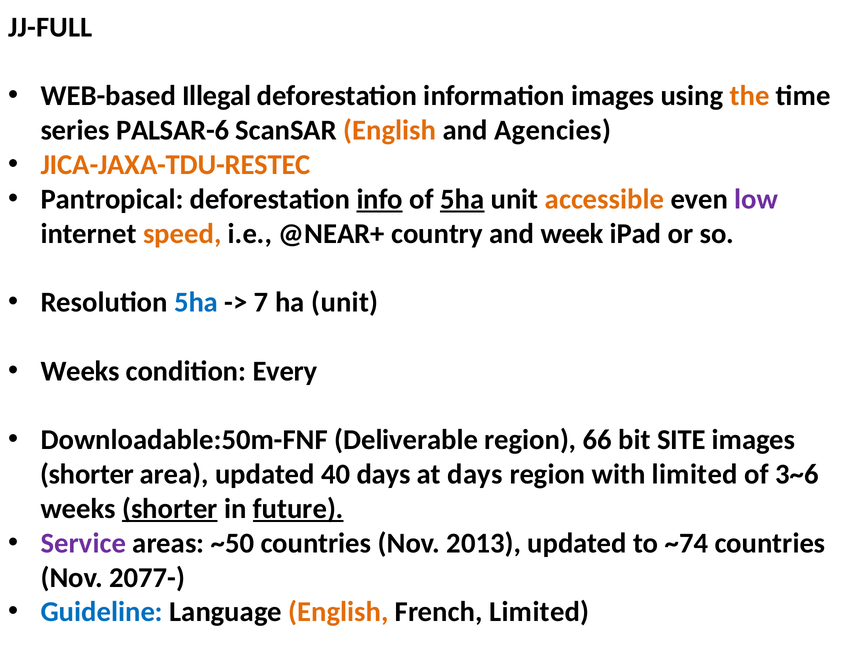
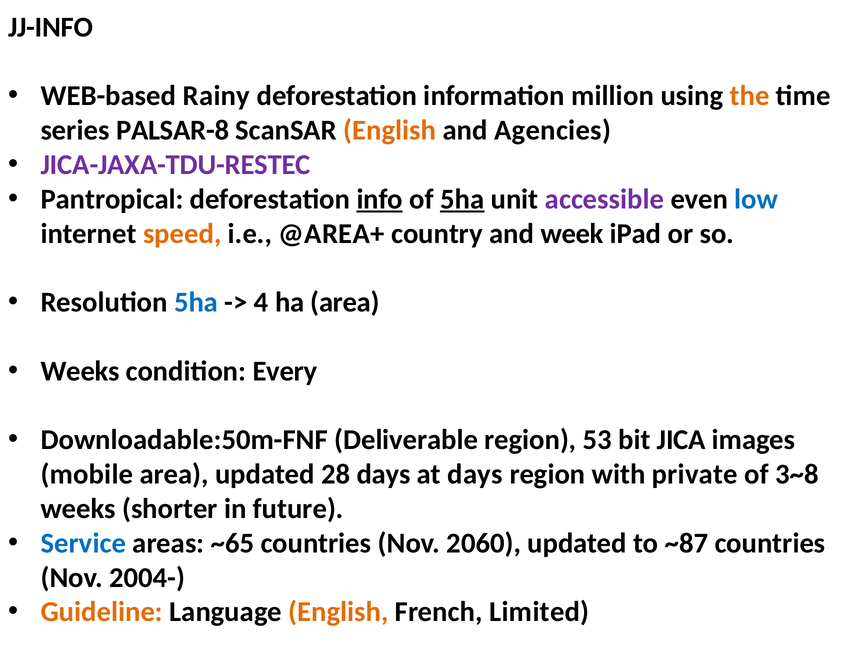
JJ-FULL: JJ-FULL -> JJ-INFO (51, 27)
Illegal: Illegal -> Rainy (216, 96)
information images: images -> million (613, 96)
PALSAR-6: PALSAR-6 -> PALSAR-8 (173, 130)
JICA-JAXA-TDU-RESTEC colour: orange -> purple (176, 165)
accessible colour: orange -> purple (604, 199)
low colour: purple -> blue (756, 199)
@NEAR+: @NEAR+ -> @AREA+ (331, 234)
7: 7 -> 4 (261, 302)
ha unit: unit -> area (345, 302)
66: 66 -> 53 (597, 440)
SITE: SITE -> JICA (681, 440)
shorter: shorter -> mobile (87, 474)
40: 40 -> 28 (336, 474)
with limited: limited -> private (695, 474)
3~6: 3~6 -> 3~8 (797, 474)
shorter underline: present -> none (170, 509)
future underline: present -> none (298, 509)
Service colour: purple -> blue (83, 543)
~50: ~50 -> ~65 (232, 543)
2013: 2013 -> 2060 (484, 543)
~74: ~74 -> ~87 (686, 543)
2077-: 2077- -> 2004- (147, 578)
Guideline colour: blue -> orange (102, 612)
